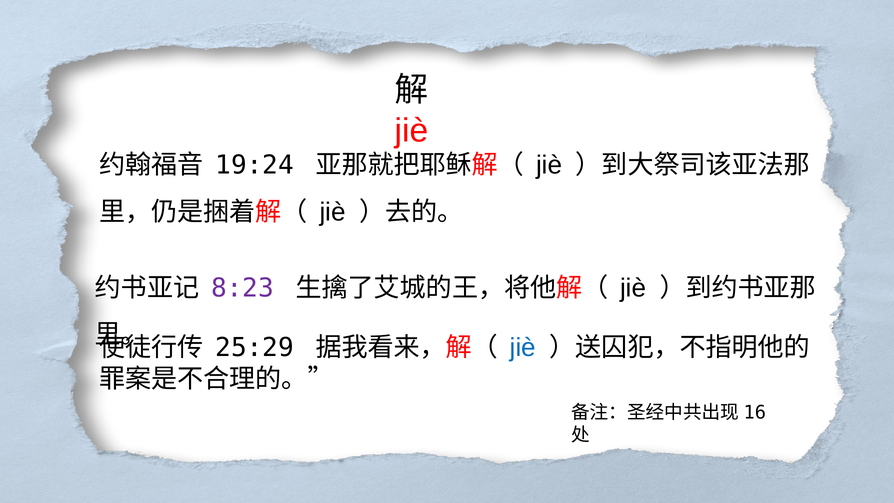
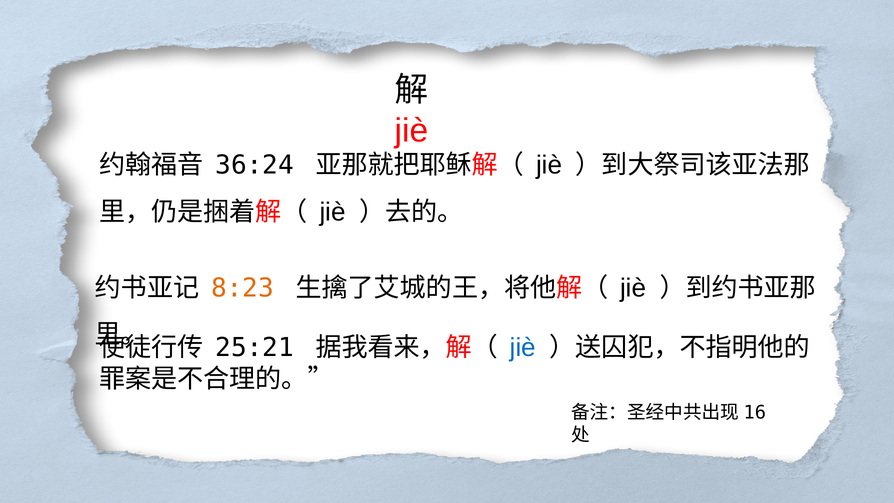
19:24: 19:24 -> 36:24 (255, 165)
8:23 colour: purple -> orange (243, 288)
25:29: 25:29 -> 25:21 (255, 348)
